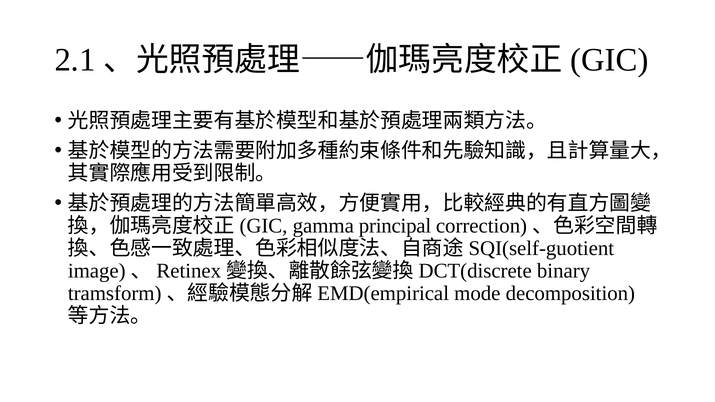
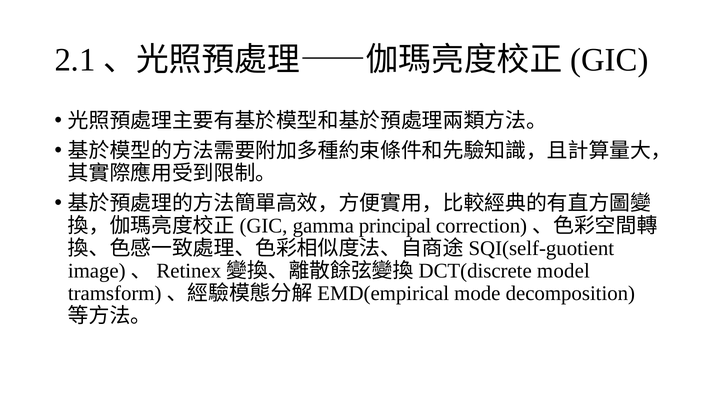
binary: binary -> model (563, 271)
